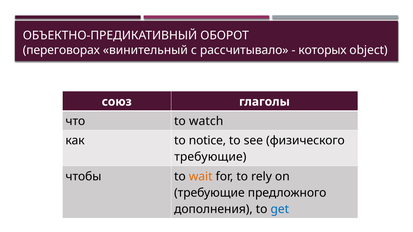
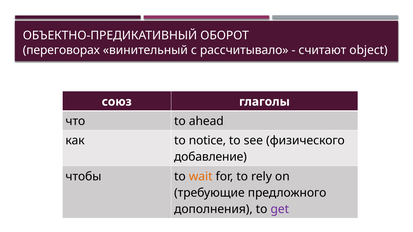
которых: которых -> считают (322, 50)
watch: watch -> ahead (206, 121)
требующие: требующие -> добавление (210, 157)
get colour: blue -> purple (280, 209)
